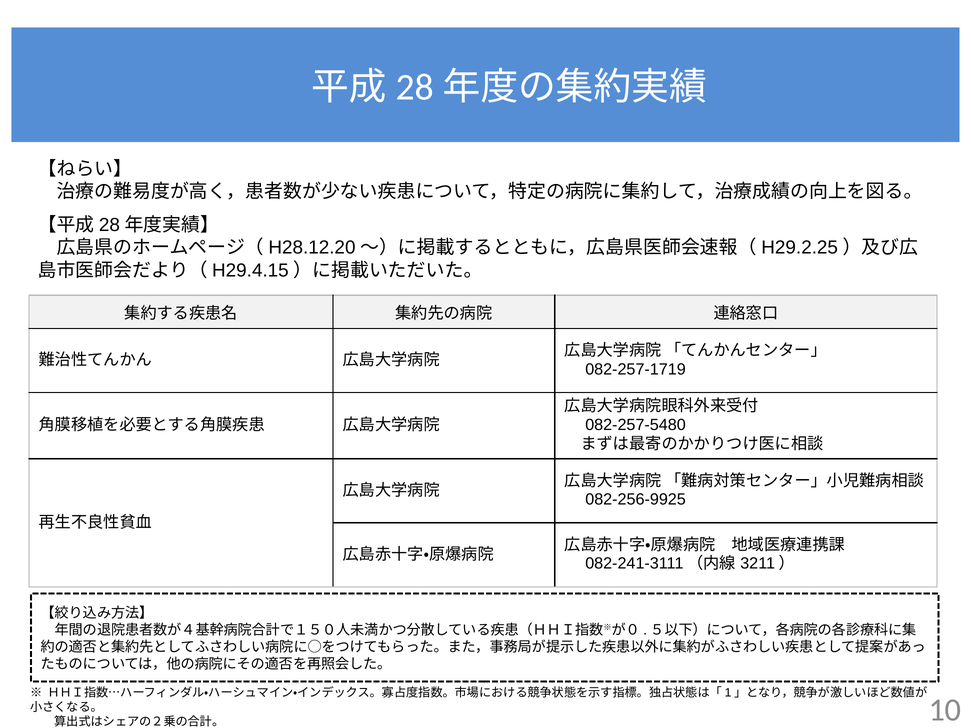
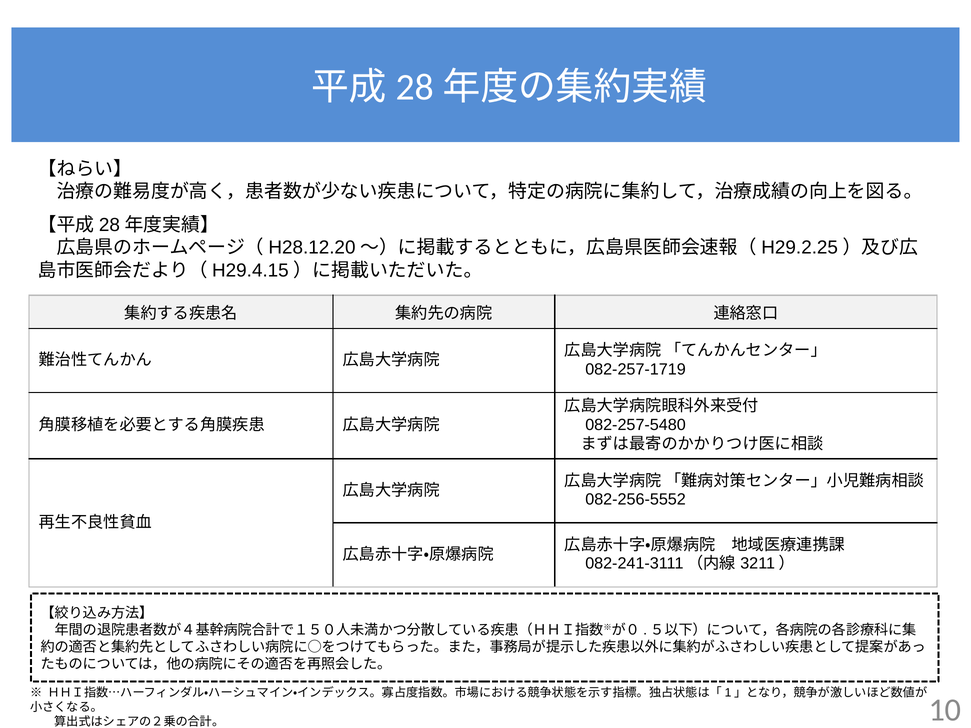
082-256-9925: 082-256-9925 -> 082-256-5552 (636, 500)
